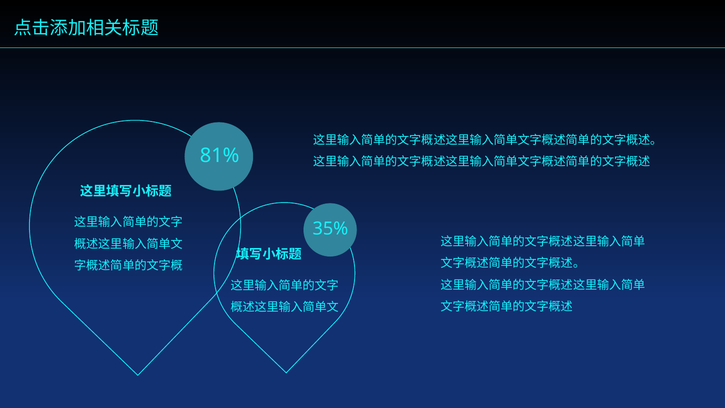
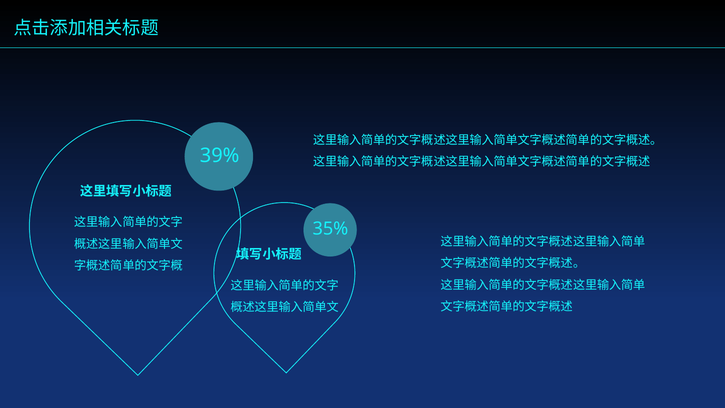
81%: 81% -> 39% (220, 155)
